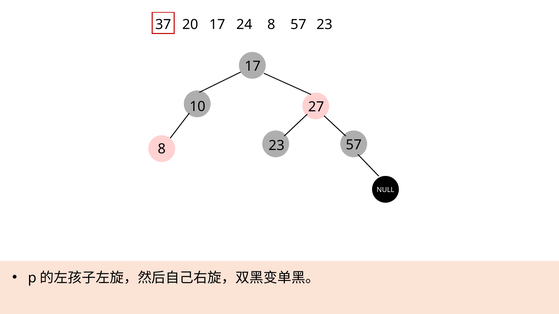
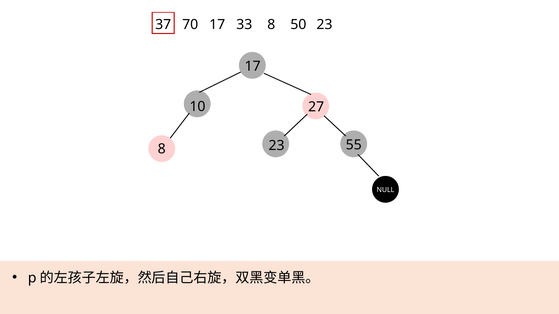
20: 20 -> 70 (190, 24)
24: 24 -> 33 (244, 24)
8 57: 57 -> 50 (298, 24)
23 57: 57 -> 55 (354, 145)
